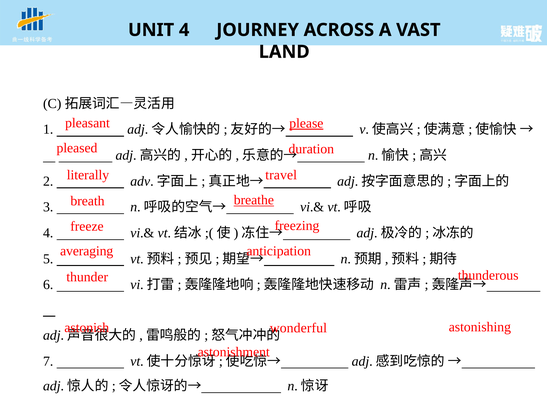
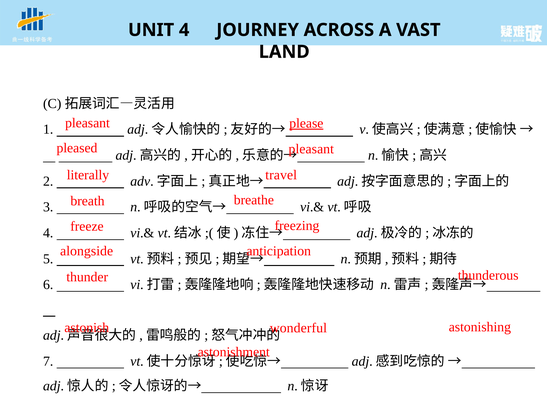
pleased duration: duration -> pleasant (311, 149)
breathe underline: present -> none (254, 200)
averaging: averaging -> alongside (87, 251)
